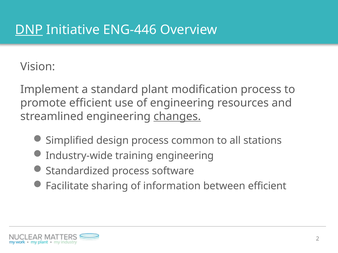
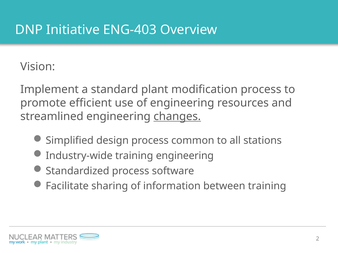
DNP underline: present -> none (29, 30)
ENG-446: ENG-446 -> ENG-403 (130, 30)
between efficient: efficient -> training (267, 186)
